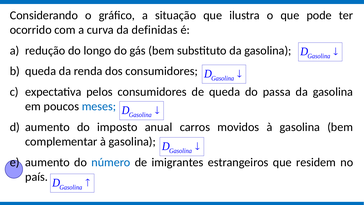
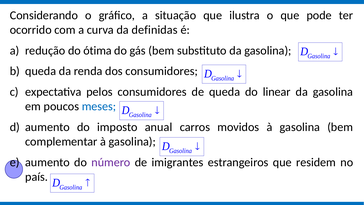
longo: longo -> ótima (98, 51)
passa: passa -> linear (277, 92)
número colour: blue -> purple (111, 162)
